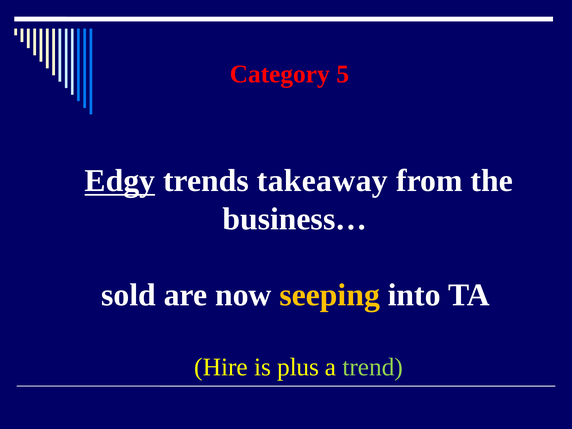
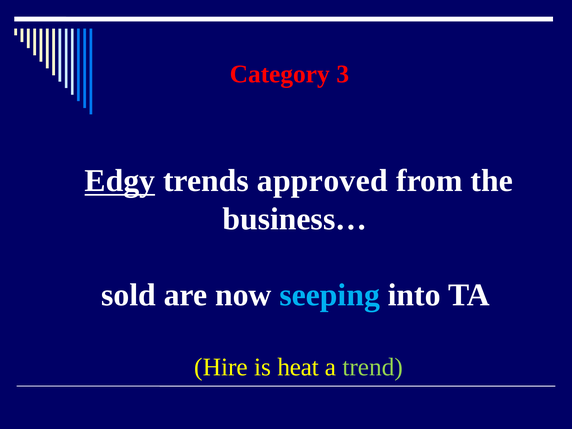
5: 5 -> 3 (343, 74)
takeaway: takeaway -> approved (322, 181)
seeping colour: yellow -> light blue (330, 295)
plus: plus -> heat (298, 367)
